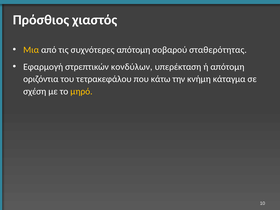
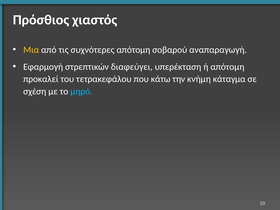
σταθερότητας: σταθερότητας -> αναπαραγωγή (218, 50)
κονδύλων: κονδύλων -> διαφεύγει (132, 67)
οριζόντια: οριζόντια -> προκαλεί (41, 79)
μηρό colour: yellow -> light blue (81, 91)
